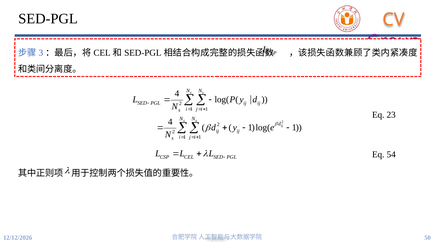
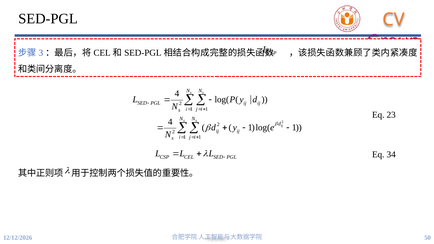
54: 54 -> 34 (391, 155)
